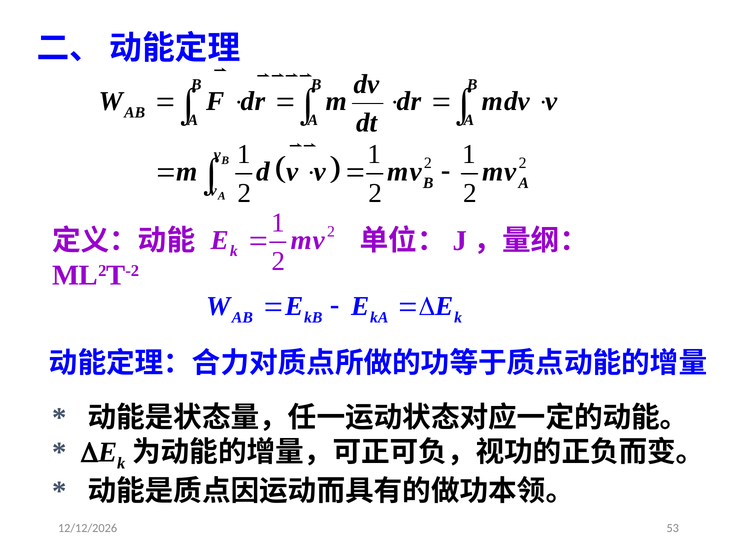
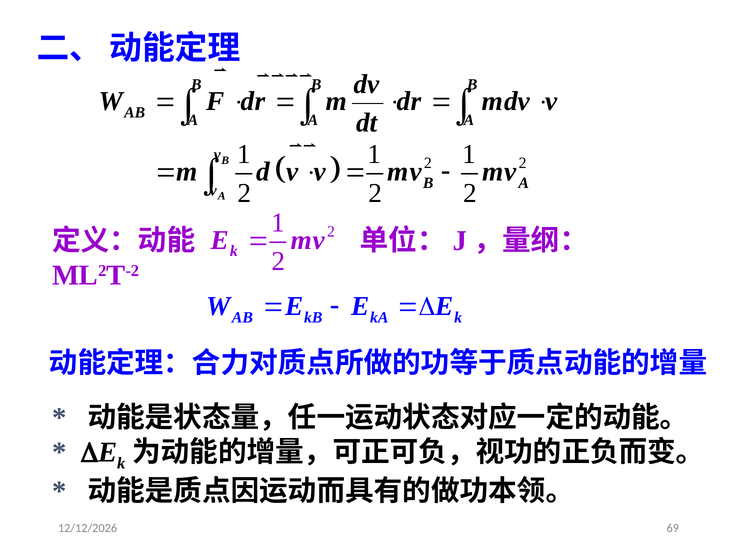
53: 53 -> 69 (673, 528)
